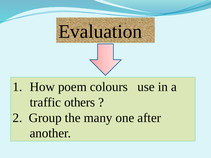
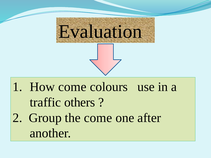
How poem: poem -> come (72, 87)
the many: many -> come (98, 118)
